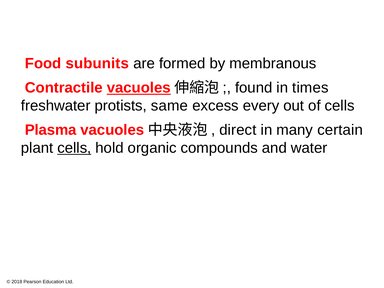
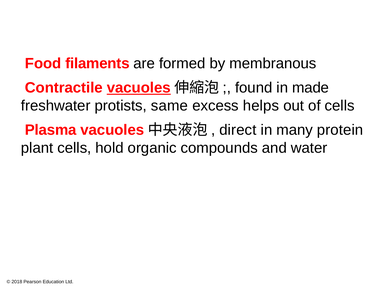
subunits: subunits -> filaments (97, 63)
times: times -> made (311, 88)
every: every -> helps (261, 106)
certain: certain -> protein (340, 130)
cells underline: present -> none (74, 148)
